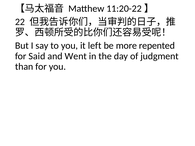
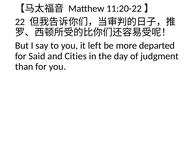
repented: repented -> departed (157, 46)
Went: Went -> Cities (76, 56)
